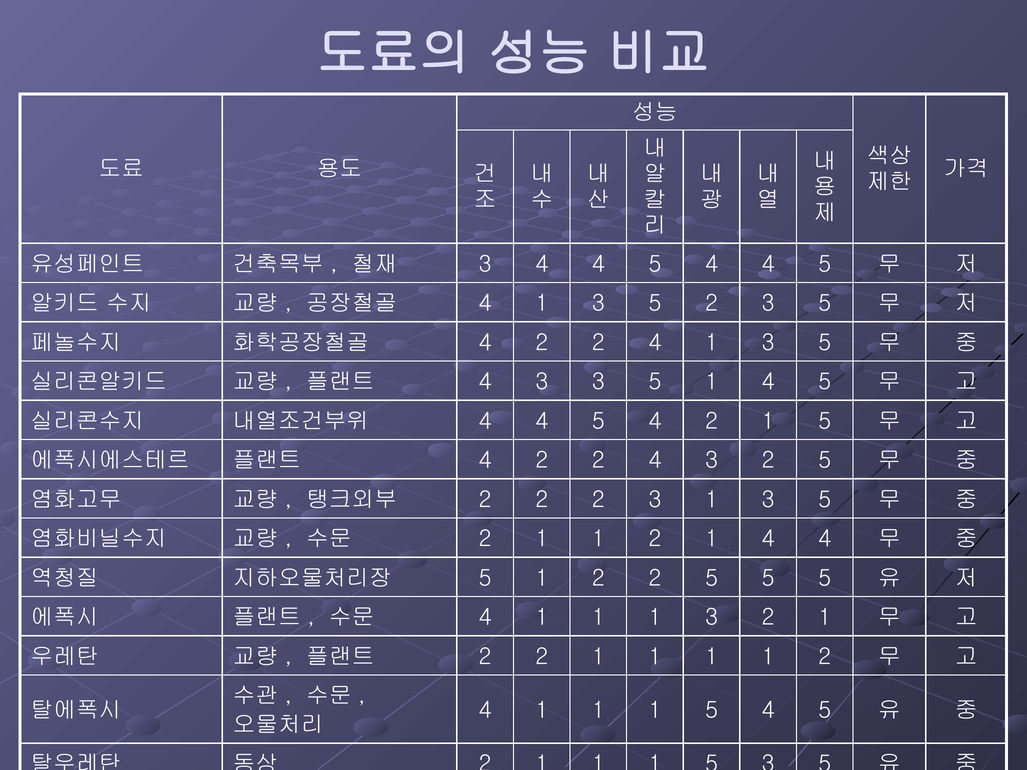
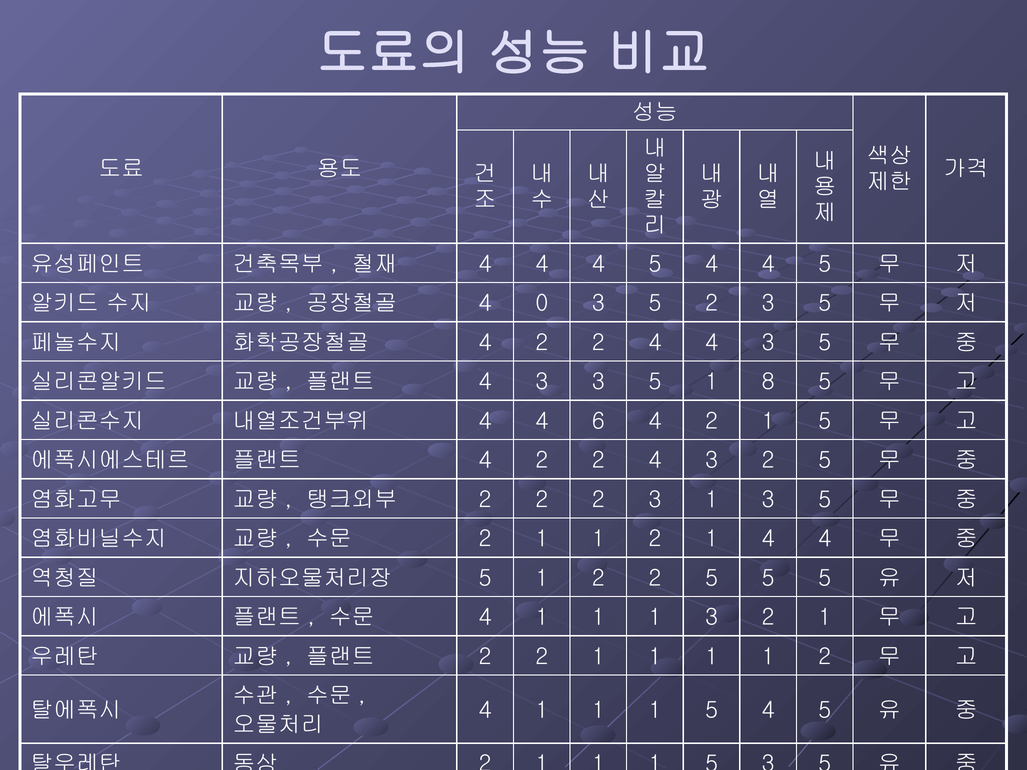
3: 3 -> 4 (485, 264)
1: 1 -> 0 (542, 303)
2 4 1: 1 -> 4 (712, 343)
5 1 4: 4 -> 8 (768, 382)
5: 5 -> 6 (598, 421)
